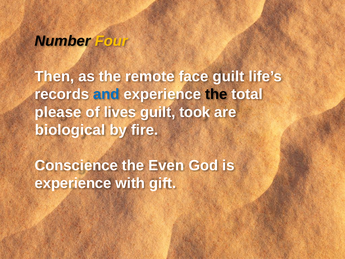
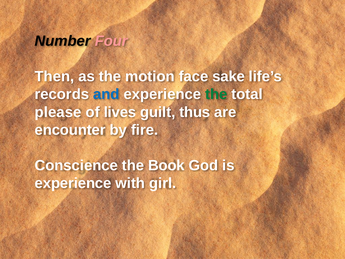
Four colour: yellow -> pink (111, 41)
remote: remote -> motion (150, 76)
face guilt: guilt -> sake (229, 76)
the colour: black -> green (216, 94)
took: took -> thus (195, 112)
biological: biological -> encounter (70, 130)
Even: Even -> Book (166, 165)
gift: gift -> girl (163, 183)
